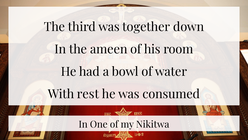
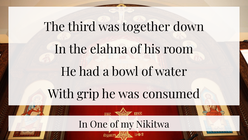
ameen: ameen -> elahna (109, 49)
rest: rest -> grip (88, 94)
